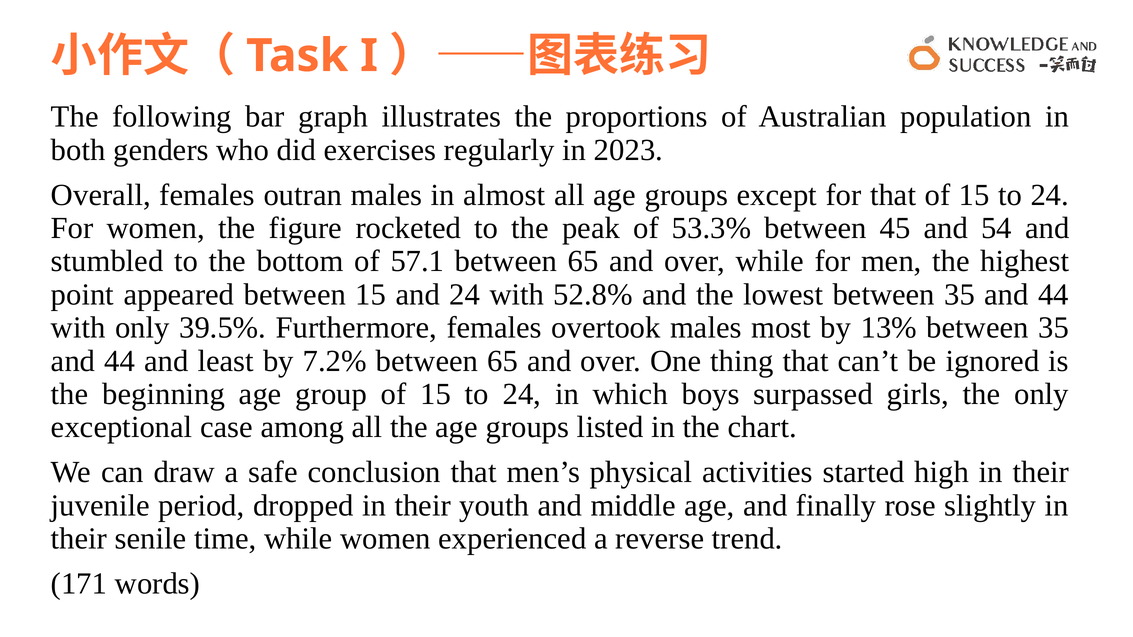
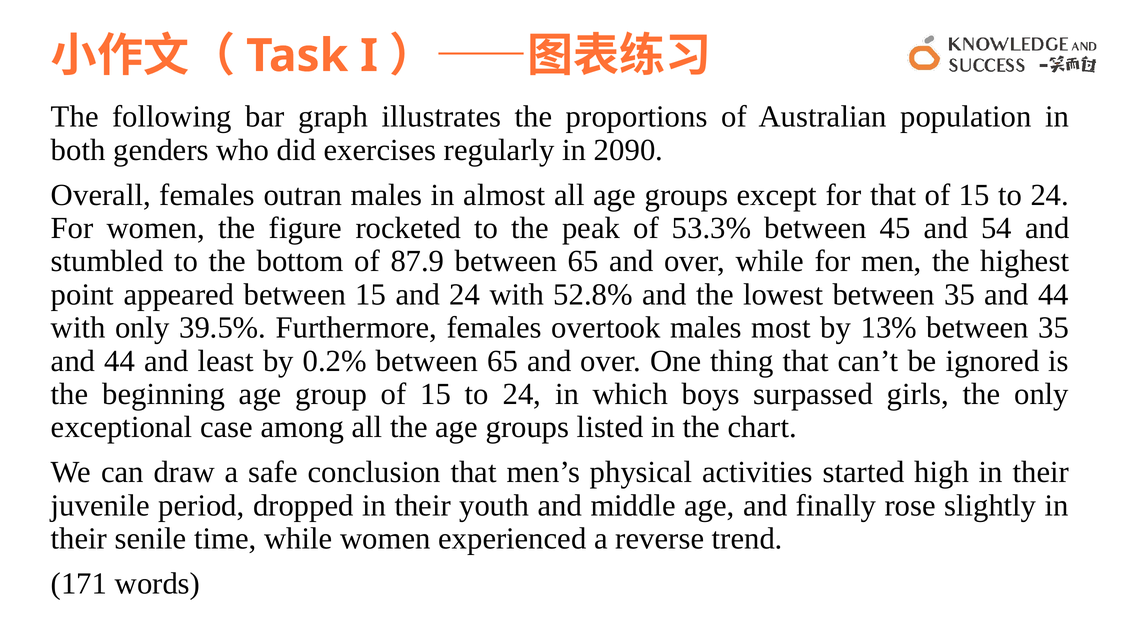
2023: 2023 -> 2090 (629, 150)
57.1: 57.1 -> 87.9 (417, 261)
7.2%: 7.2% -> 0.2% (335, 361)
